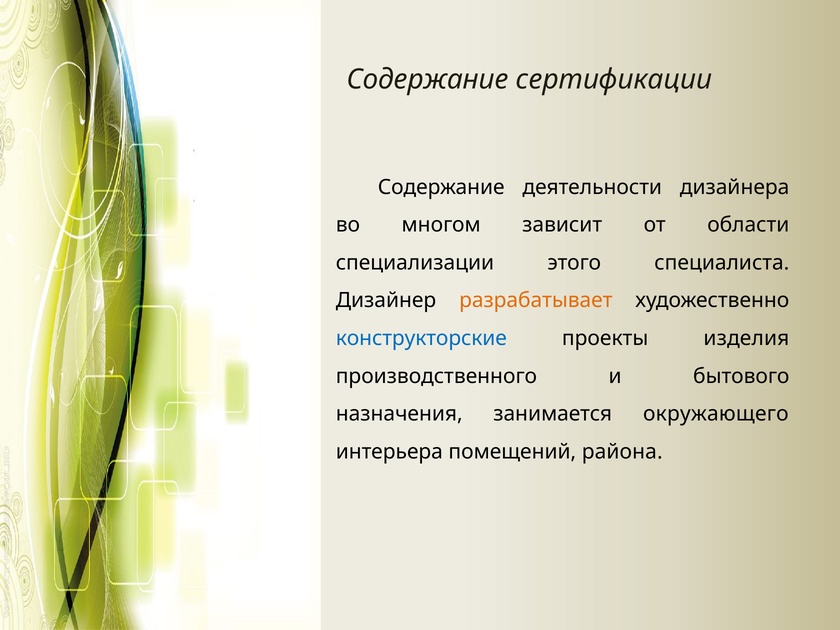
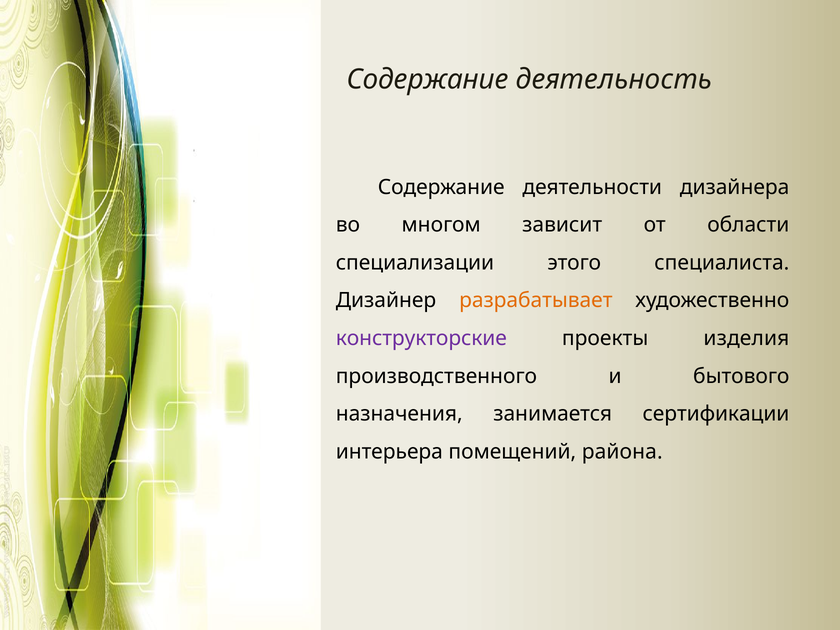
сертификации: сертификации -> деятельность (614, 80)
конструкторские colour: blue -> purple (421, 338)
окружающего: окружающего -> сертификации (716, 414)
